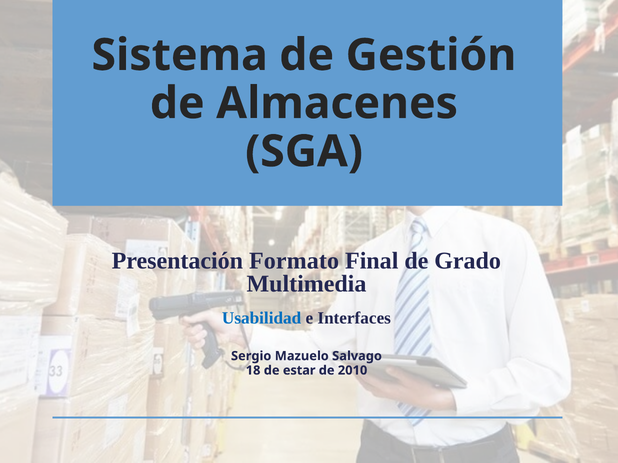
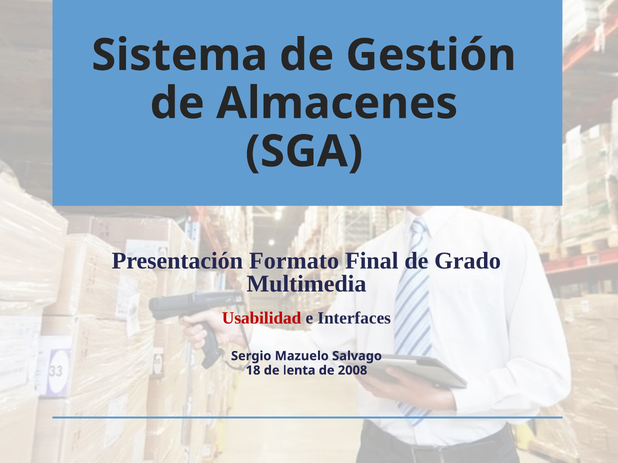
Usabilidad colour: blue -> red (262, 318)
estar: estar -> lenta (299, 371)
2010: 2010 -> 2008 (353, 371)
